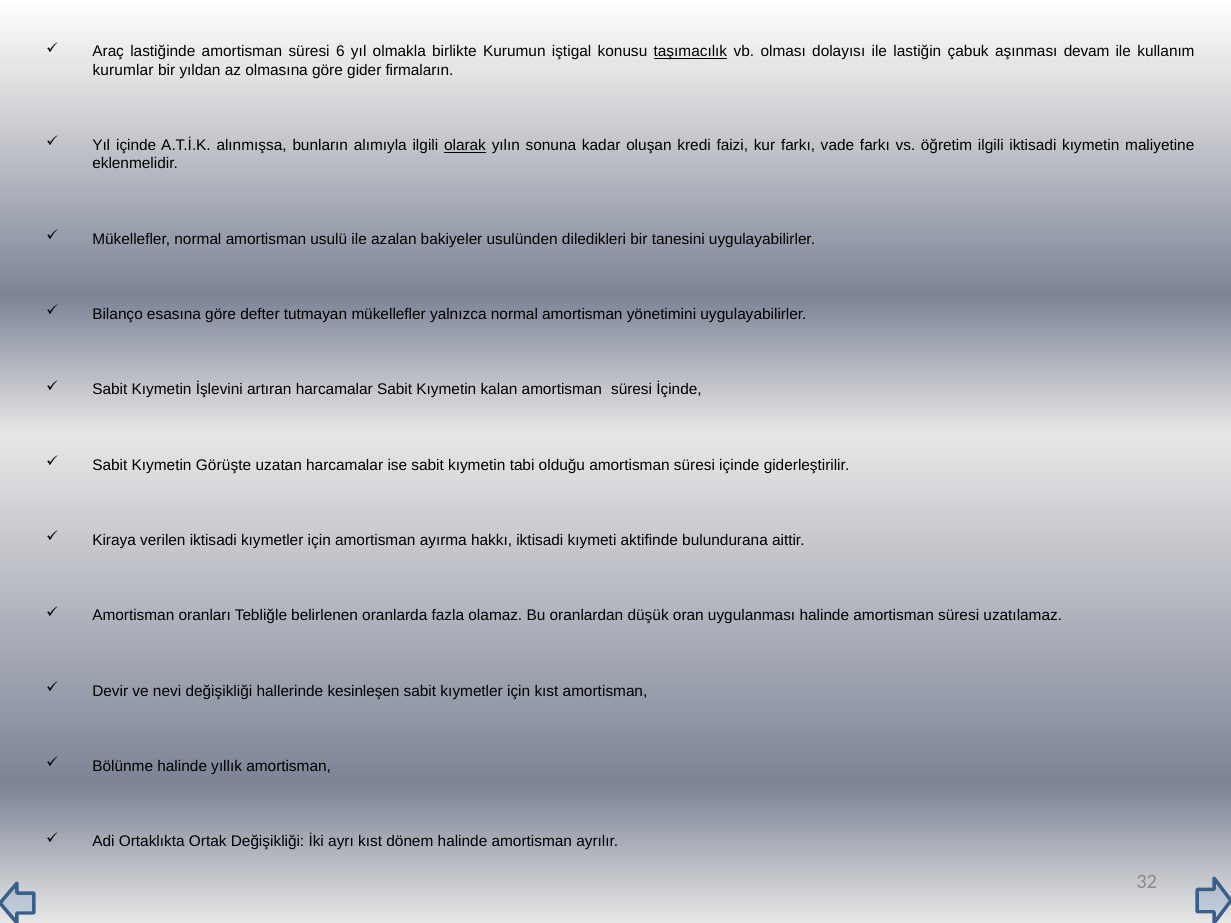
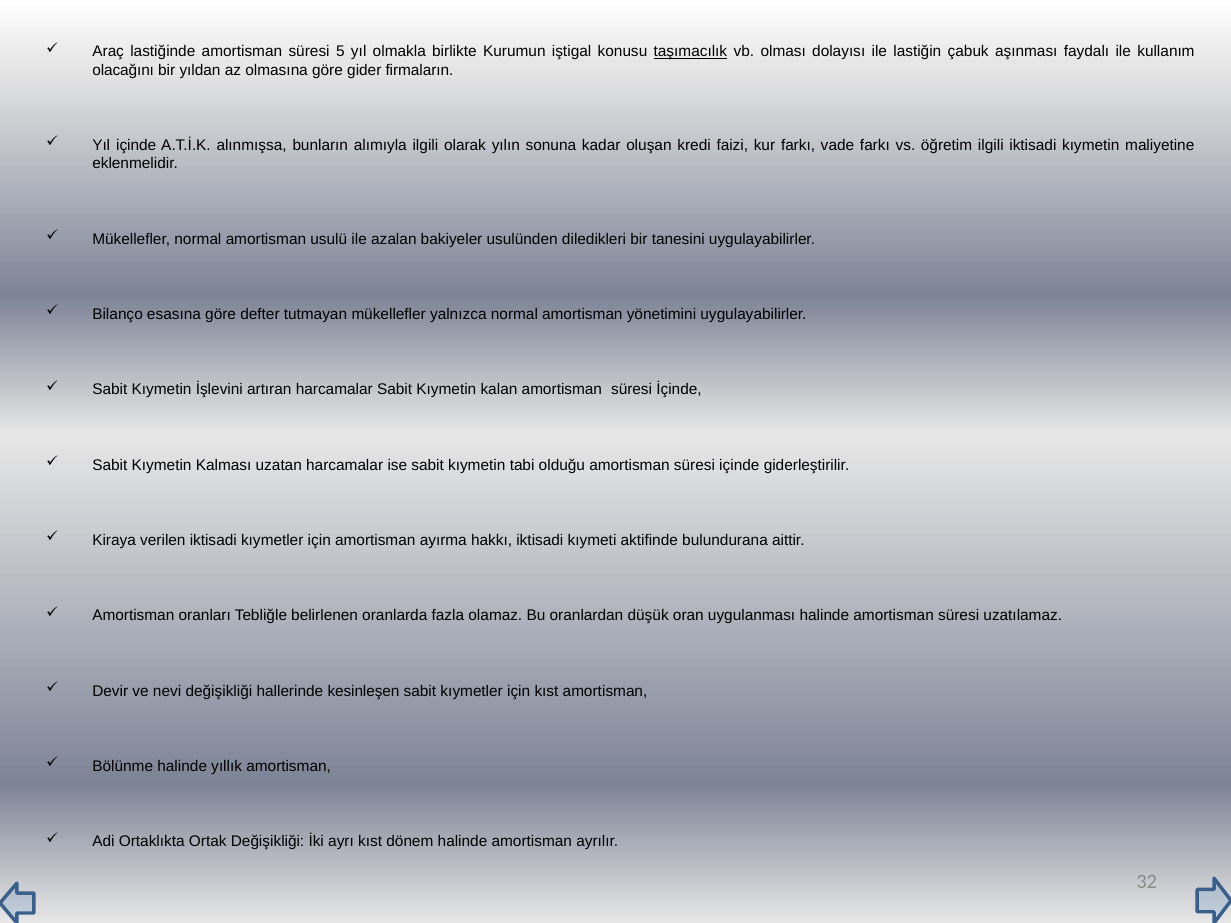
6: 6 -> 5 (340, 52)
devam: devam -> faydalı (1087, 52)
kurumlar: kurumlar -> olacağını (123, 70)
olarak underline: present -> none (465, 145)
Görüşte: Görüşte -> Kalması (224, 465)
